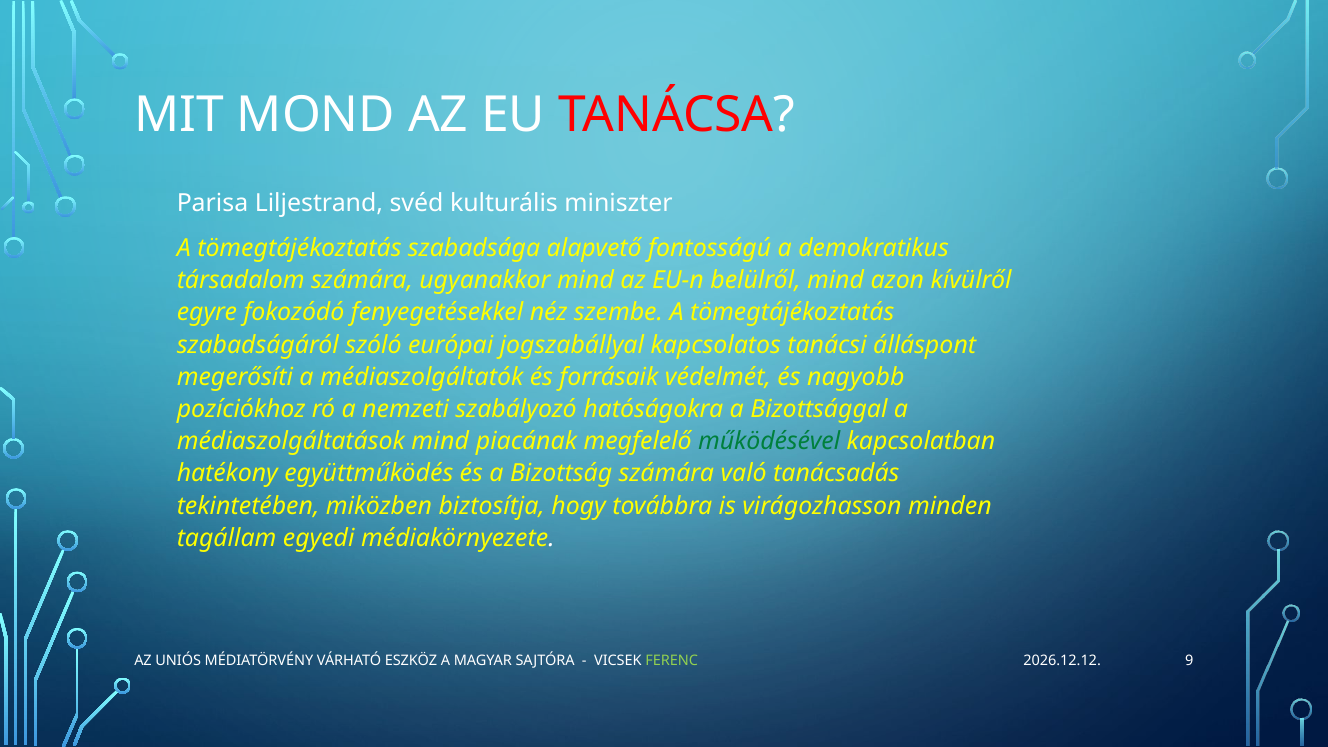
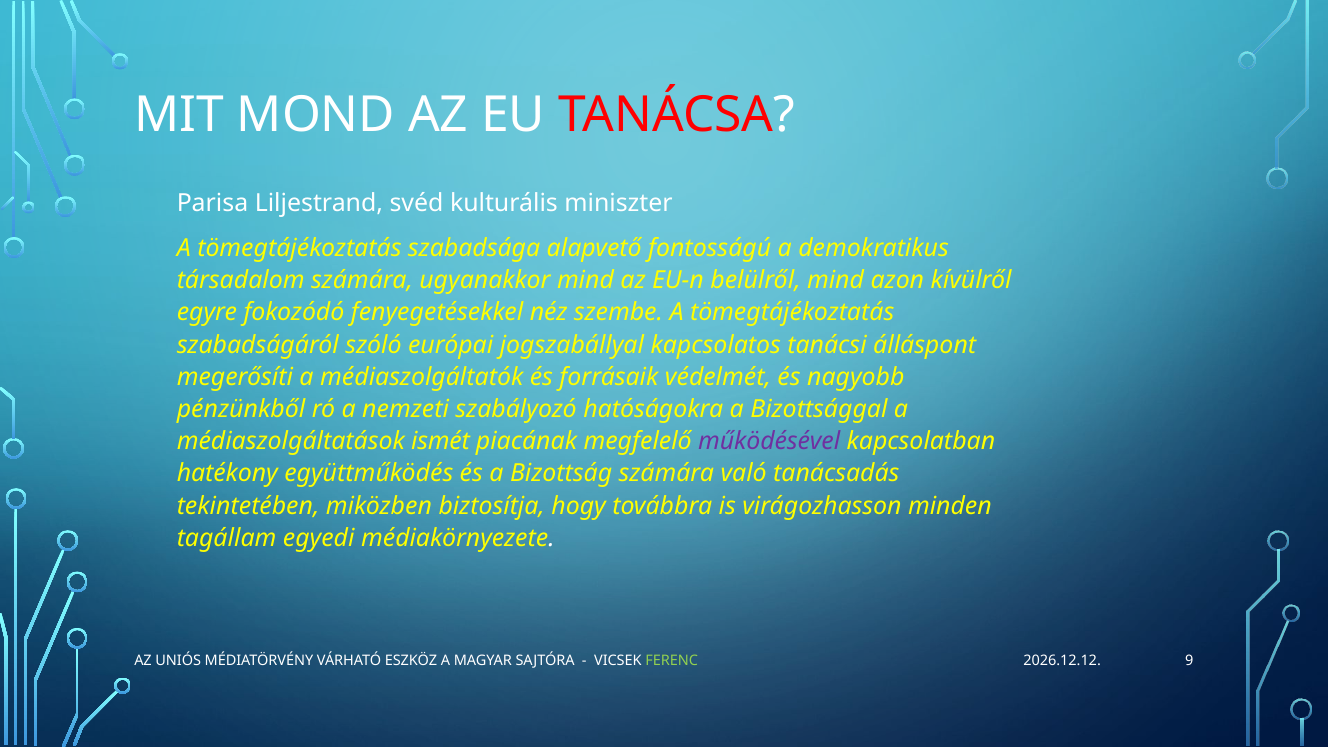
pozíciókhoz: pozíciókhoz -> pénzünkből (241, 409)
médiaszolgáltatások mind: mind -> ismét (441, 442)
működésével colour: green -> purple (769, 442)
